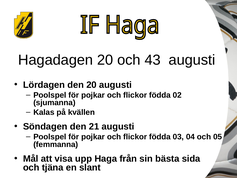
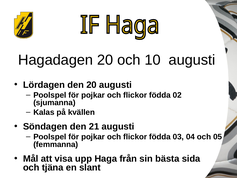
43: 43 -> 10 (153, 60)
